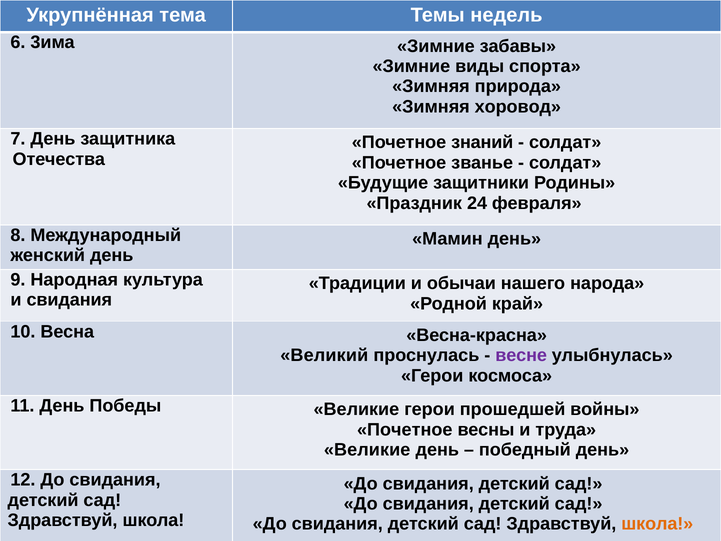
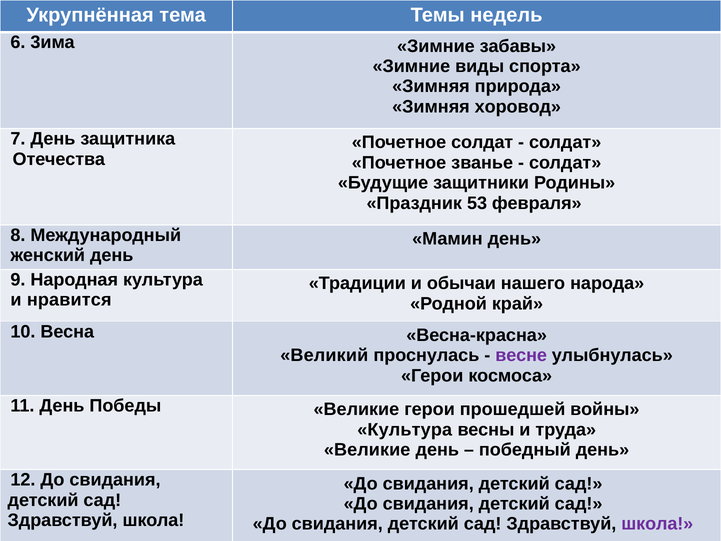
Почетное знаний: знаний -> солдат (482, 142)
24: 24 -> 53 (477, 203)
и свидания: свидания -> нравится (69, 300)
Почетное: Почетное -> Культура (405, 429)
школа colour: orange -> purple (657, 524)
